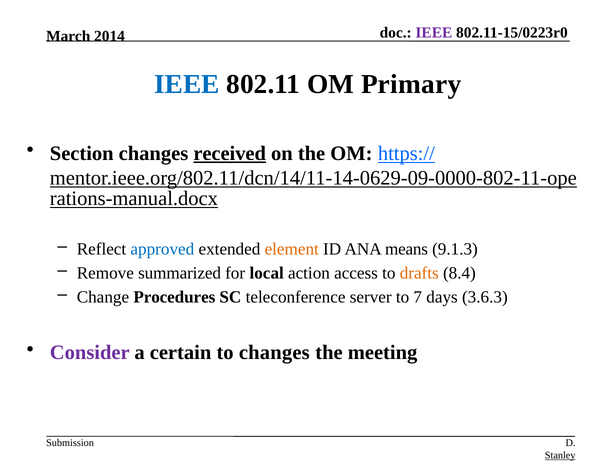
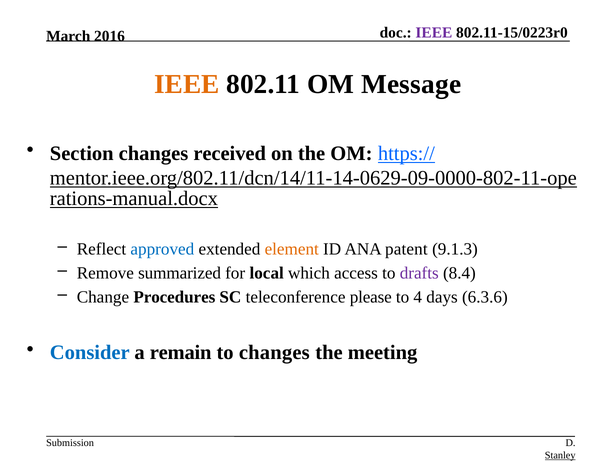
2014: 2014 -> 2016 (110, 36)
IEEE colour: blue -> orange (187, 84)
Primary: Primary -> Message (411, 84)
received underline: present -> none (230, 153)
means: means -> patent (406, 249)
action: action -> which (309, 273)
drafts colour: orange -> purple (419, 273)
server: server -> please (371, 297)
7: 7 -> 4 (418, 297)
3.6.3: 3.6.3 -> 6.3.6 (485, 297)
Consider colour: purple -> blue (90, 353)
certain: certain -> remain (181, 353)
